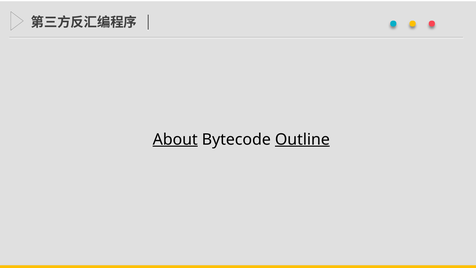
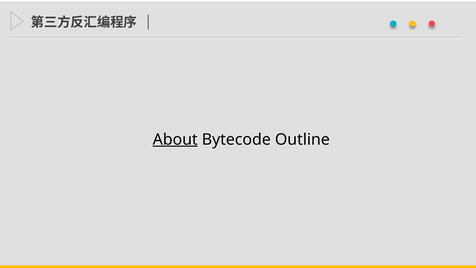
Outline underline: present -> none (302, 139)
